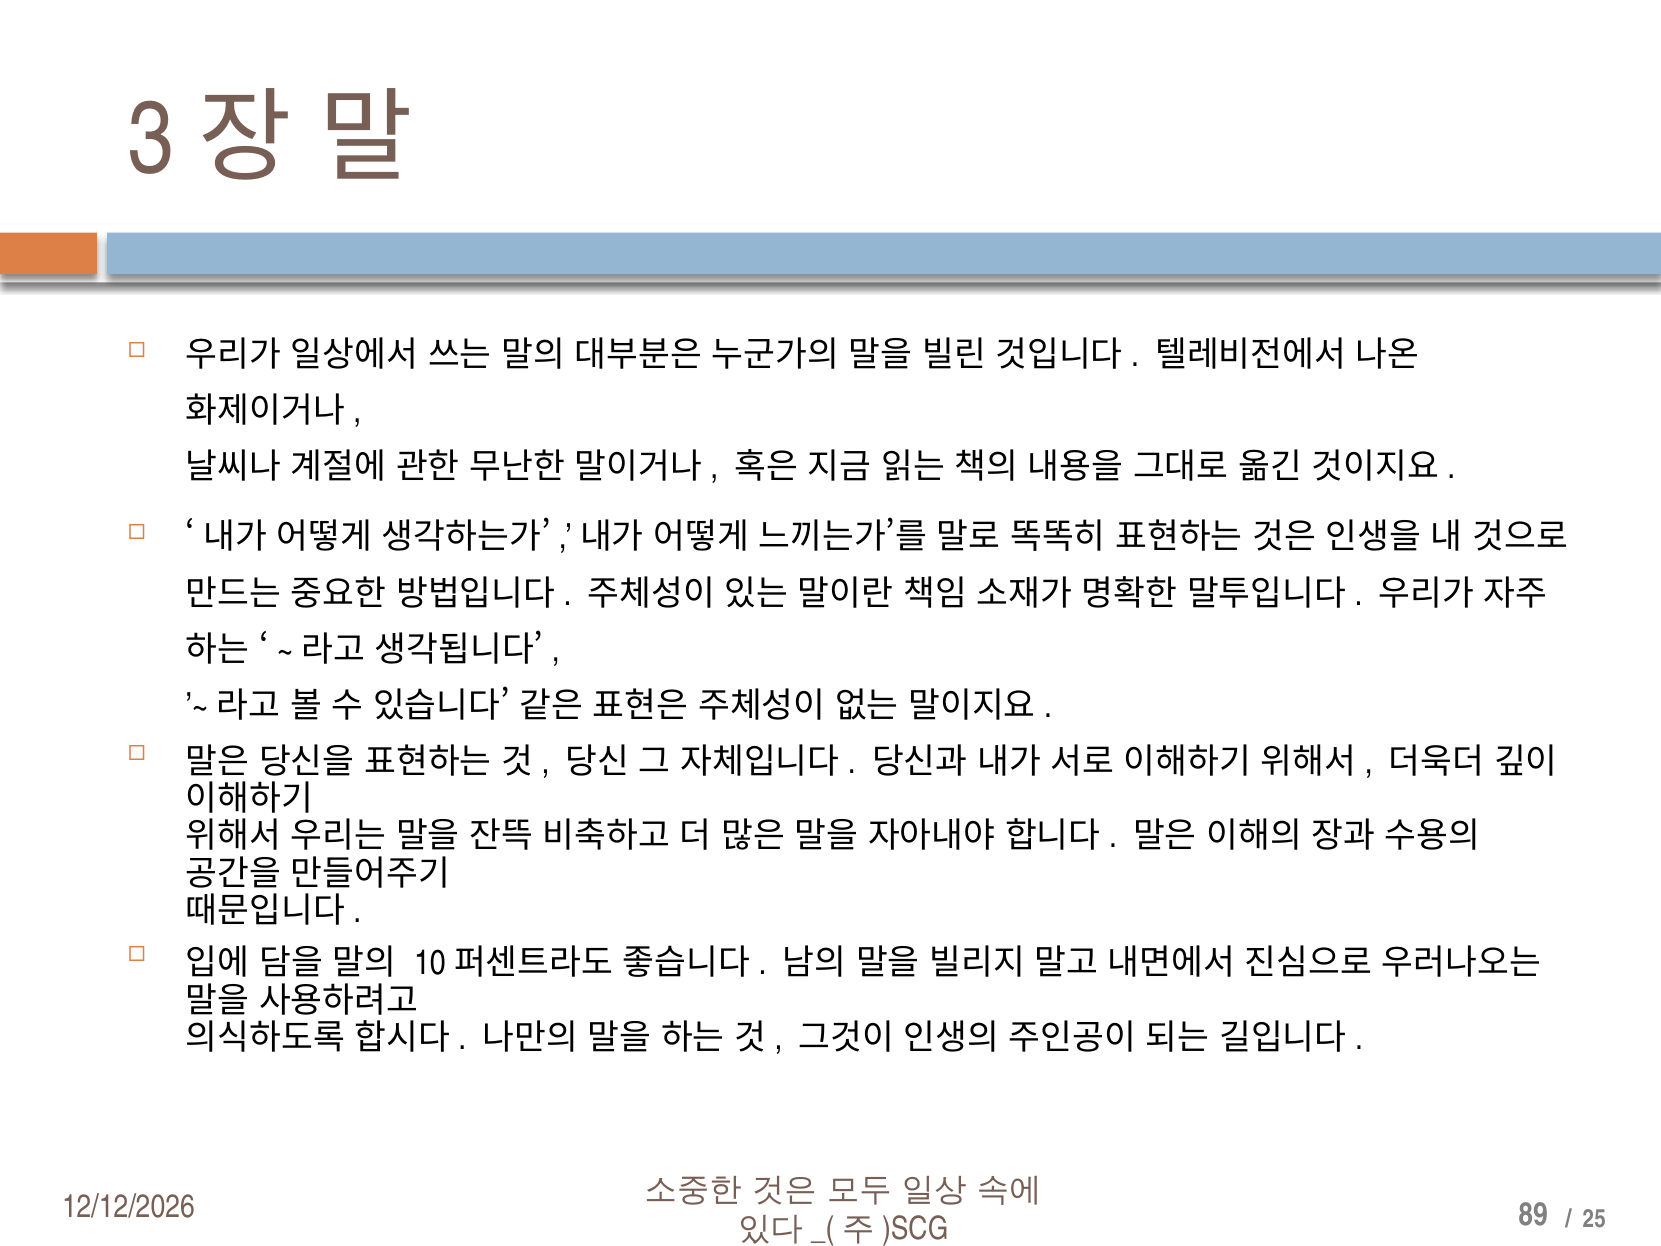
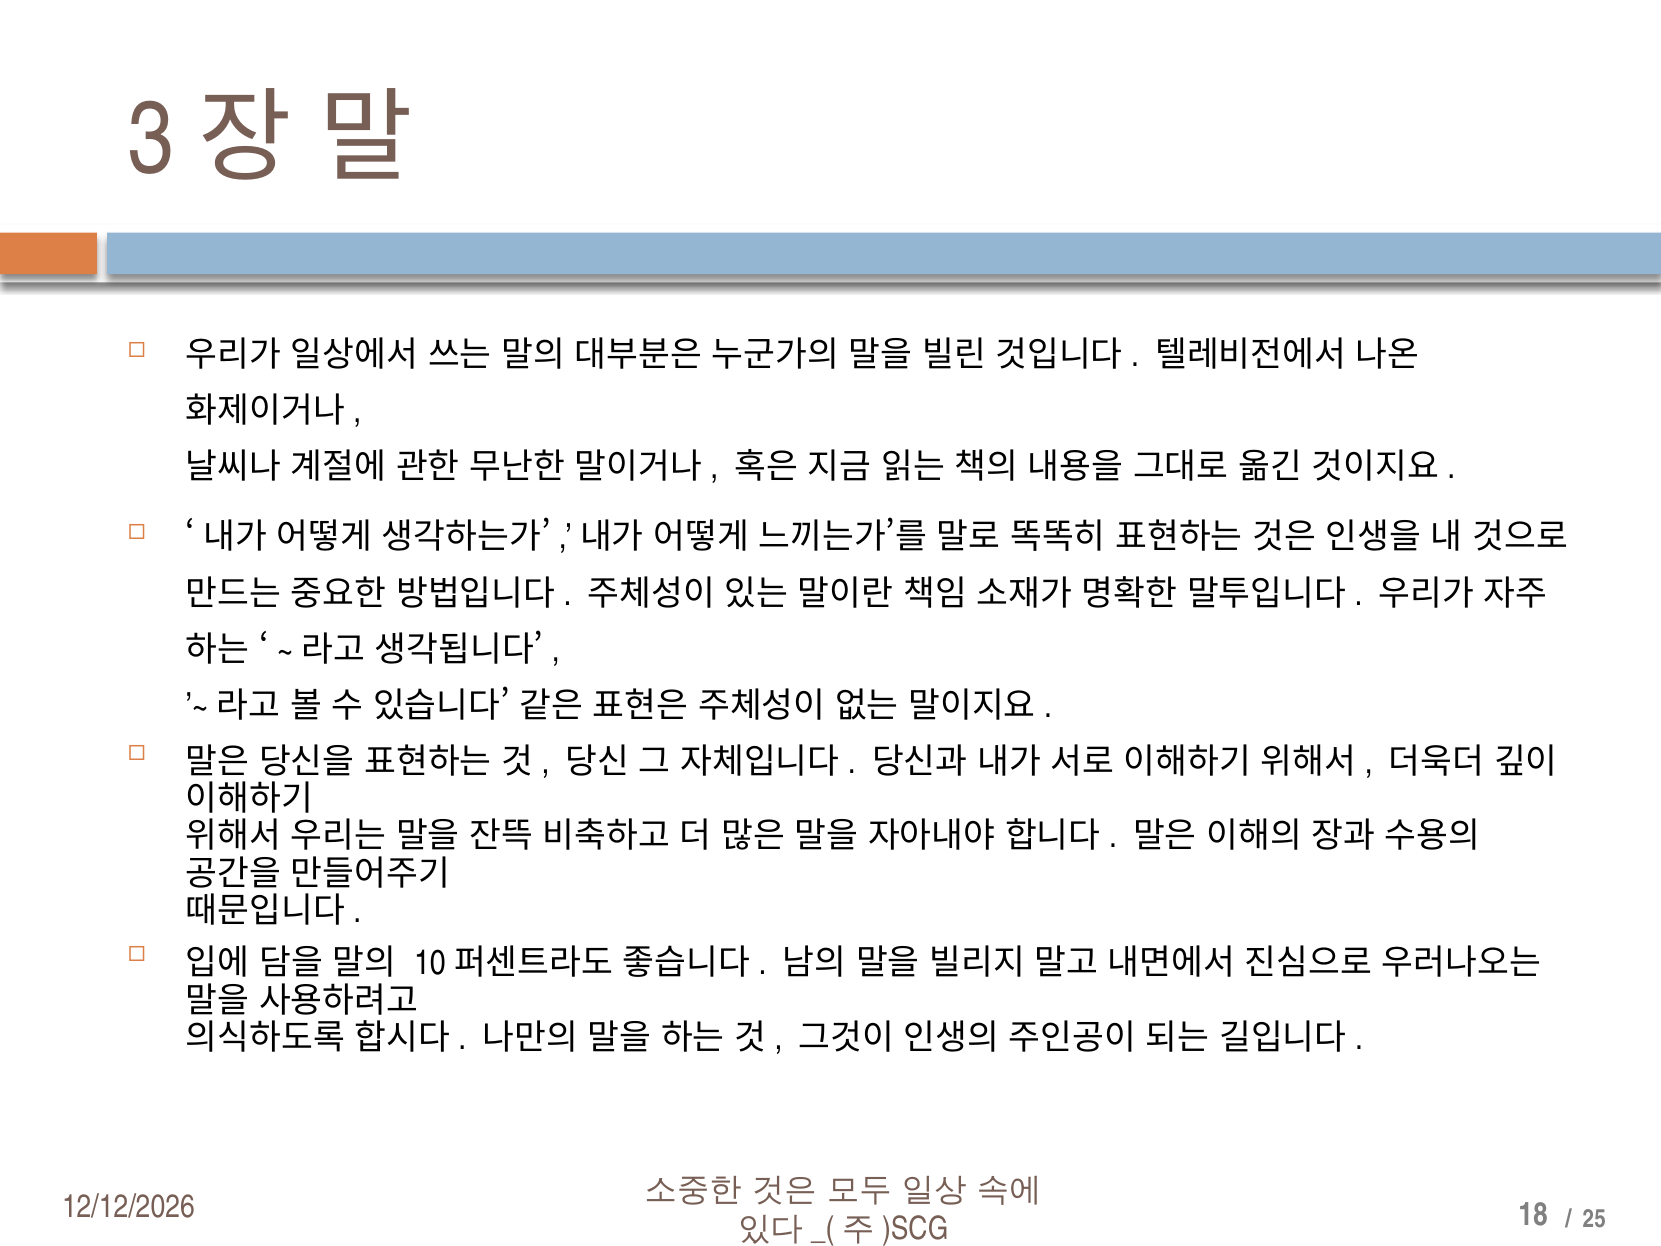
89: 89 -> 18 (1533, 1215)
